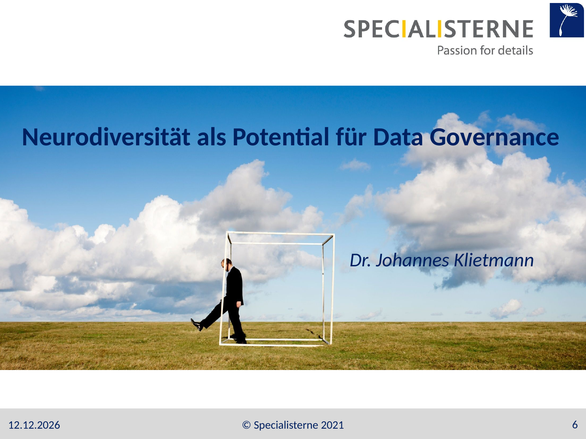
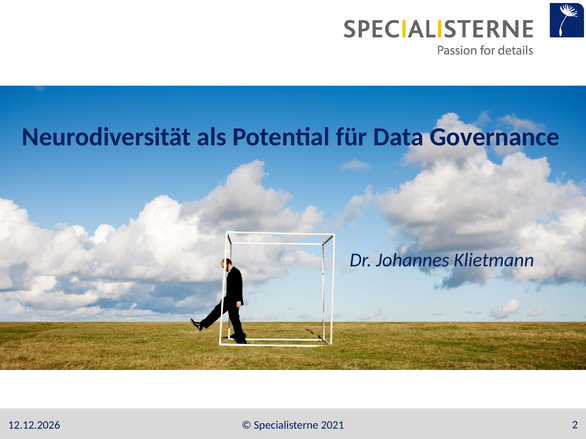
6: 6 -> 2 (575, 425)
